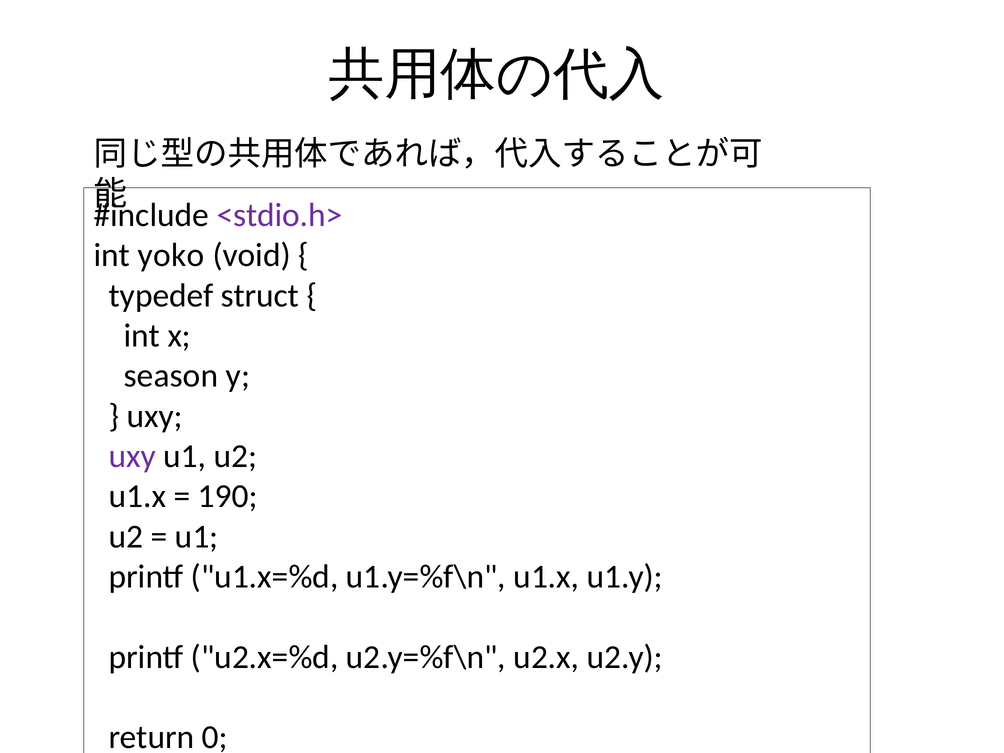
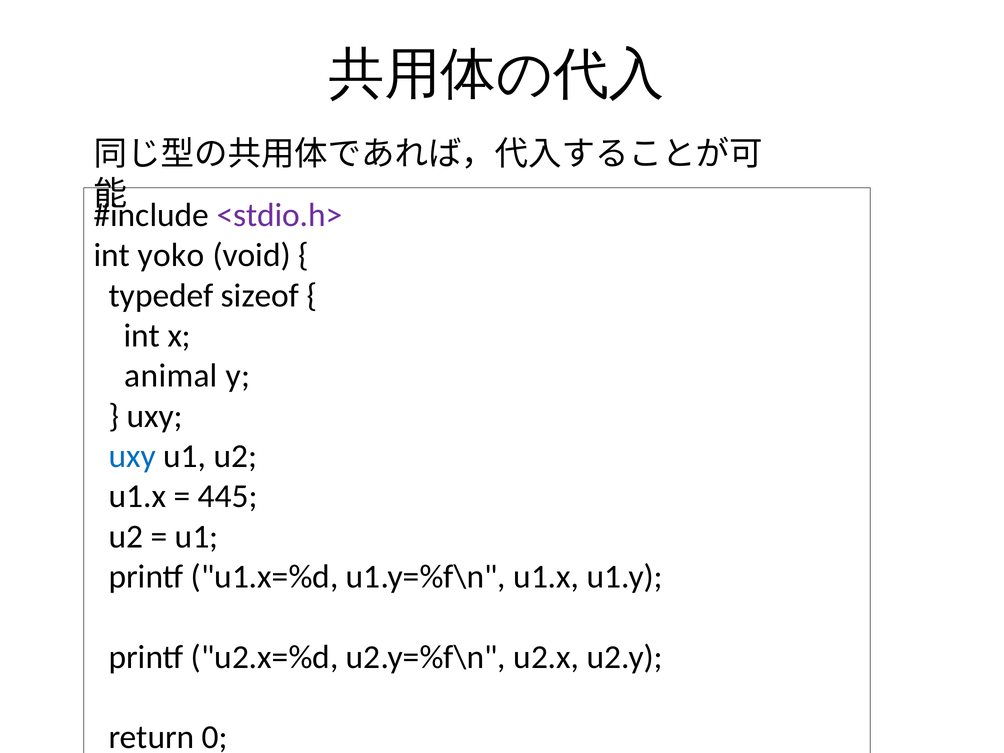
struct: struct -> sizeof (260, 296)
season: season -> animal (171, 376)
uxy colour: purple -> blue (132, 456)
190: 190 -> 445 (228, 496)
